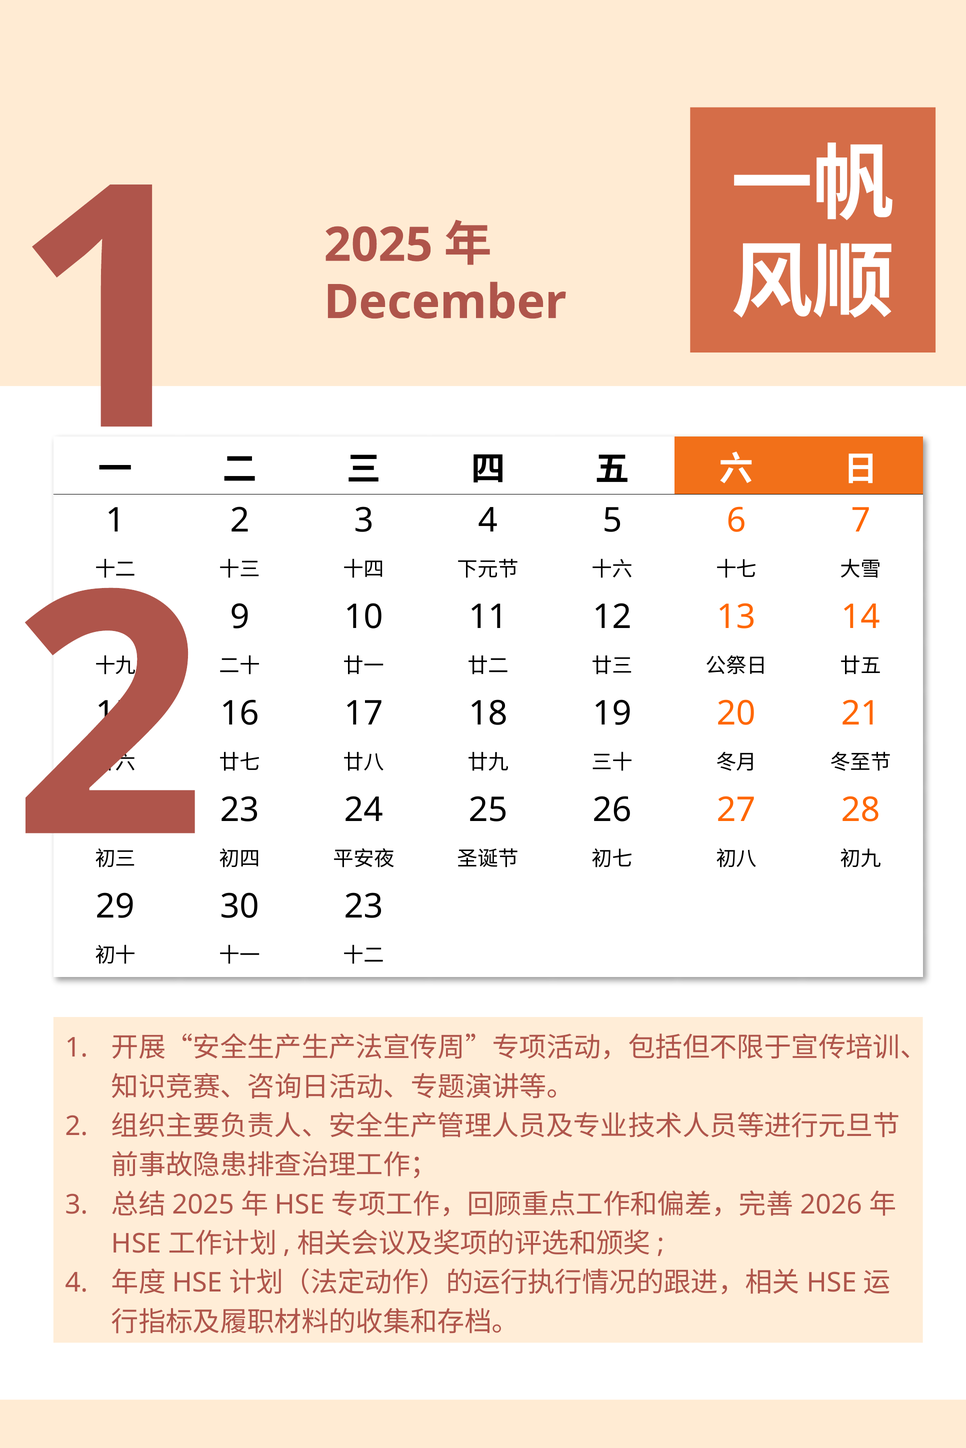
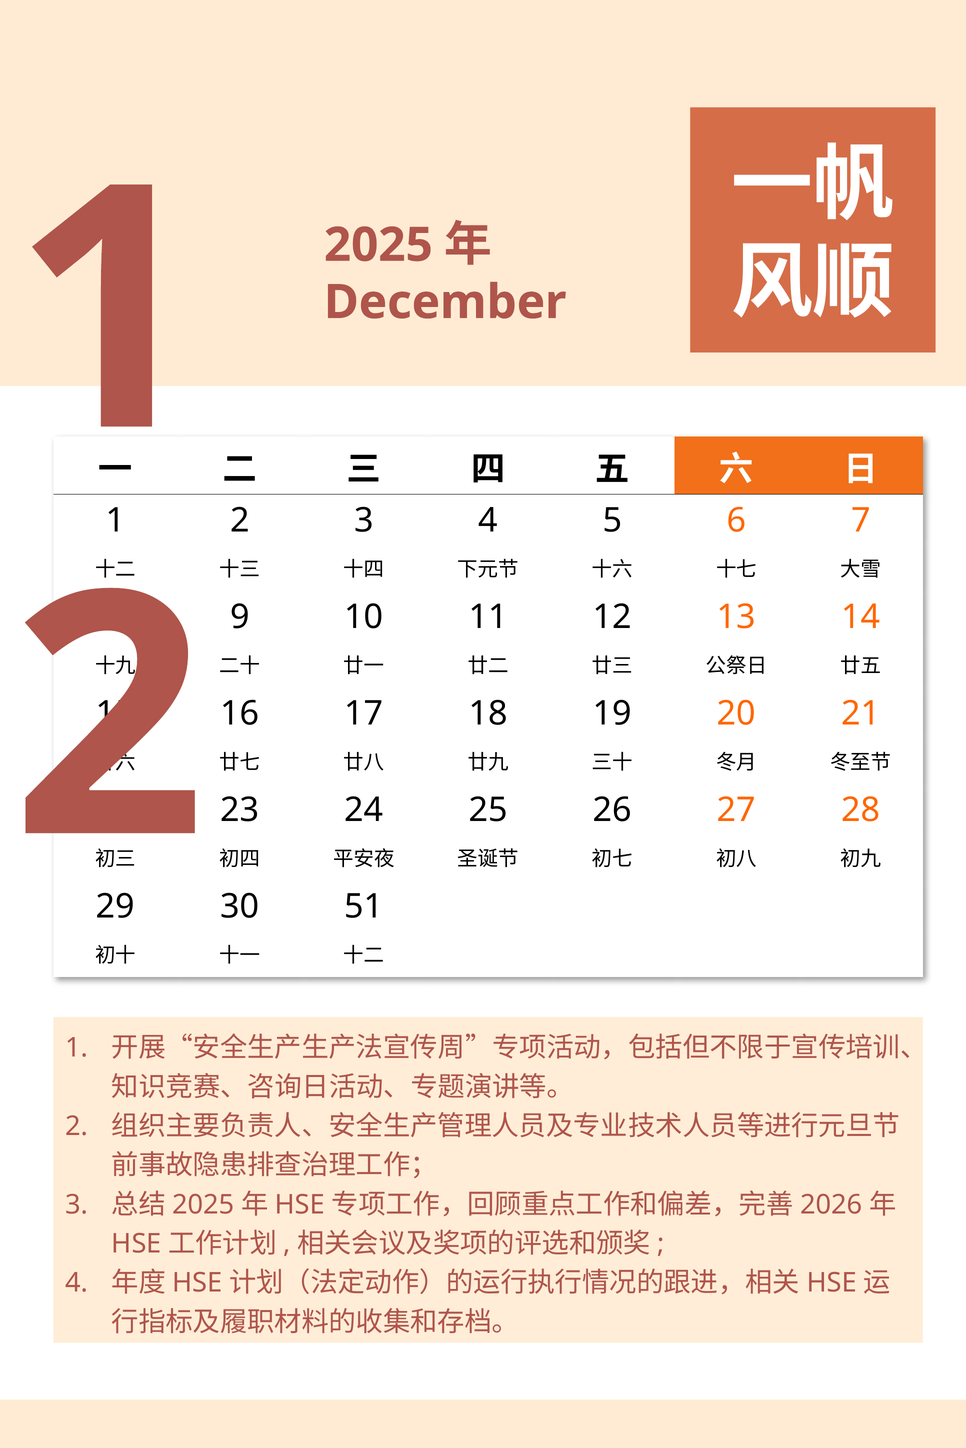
30 23: 23 -> 51 (364, 907)
